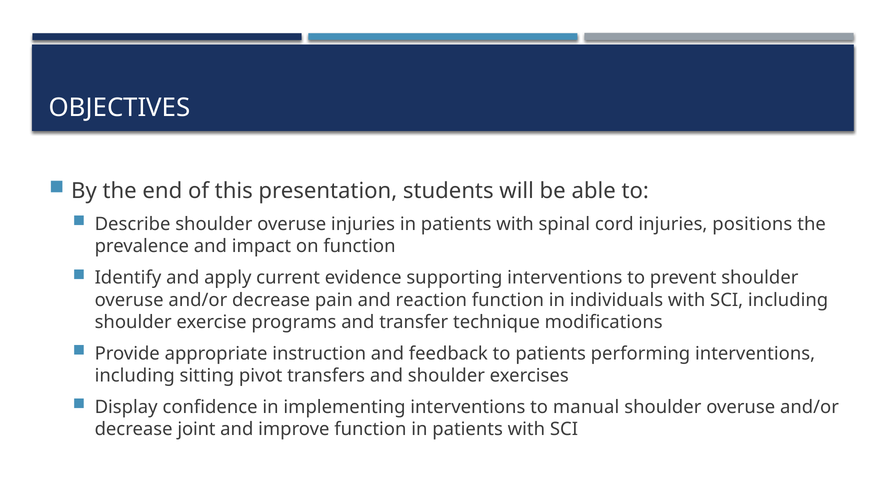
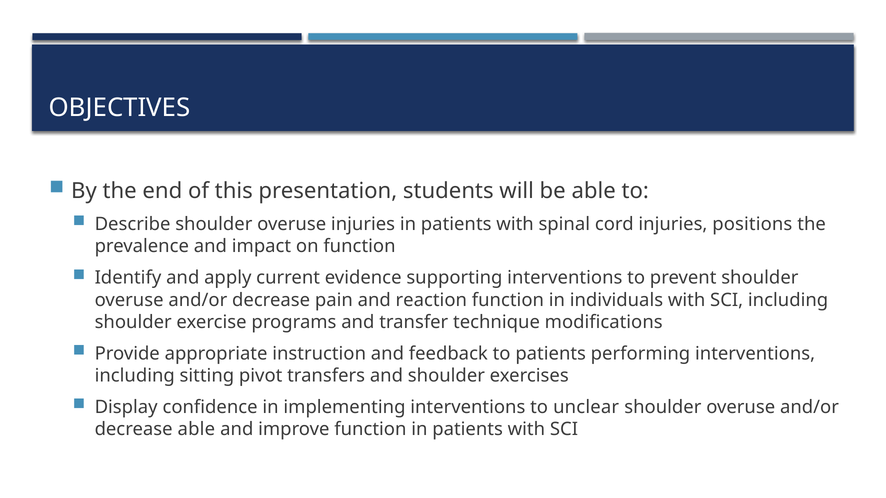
manual: manual -> unclear (586, 407)
decrease joint: joint -> able (196, 430)
